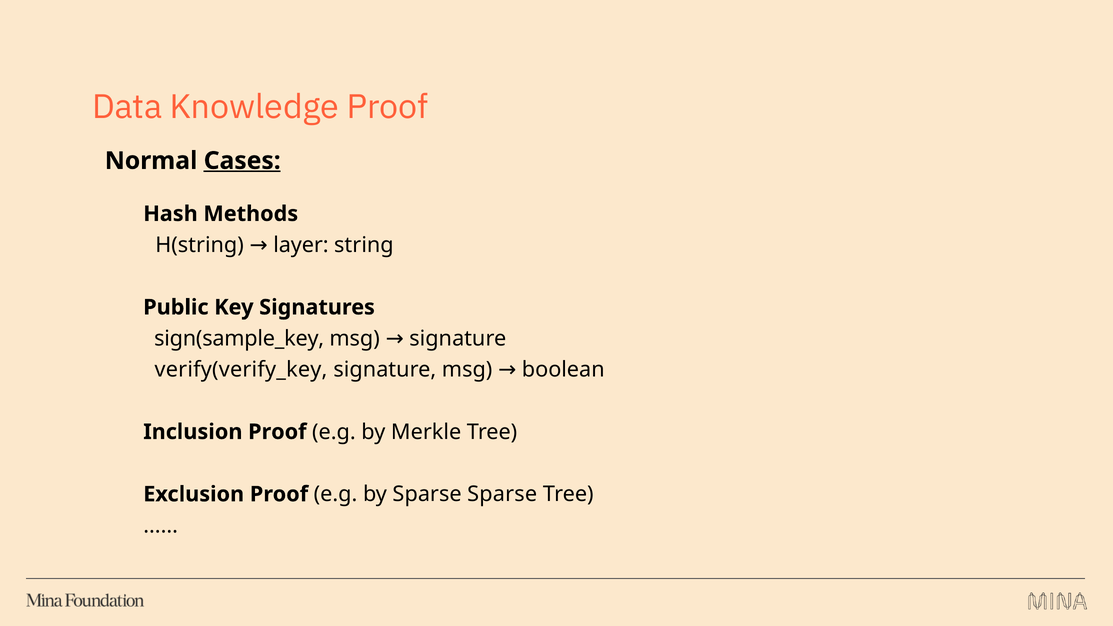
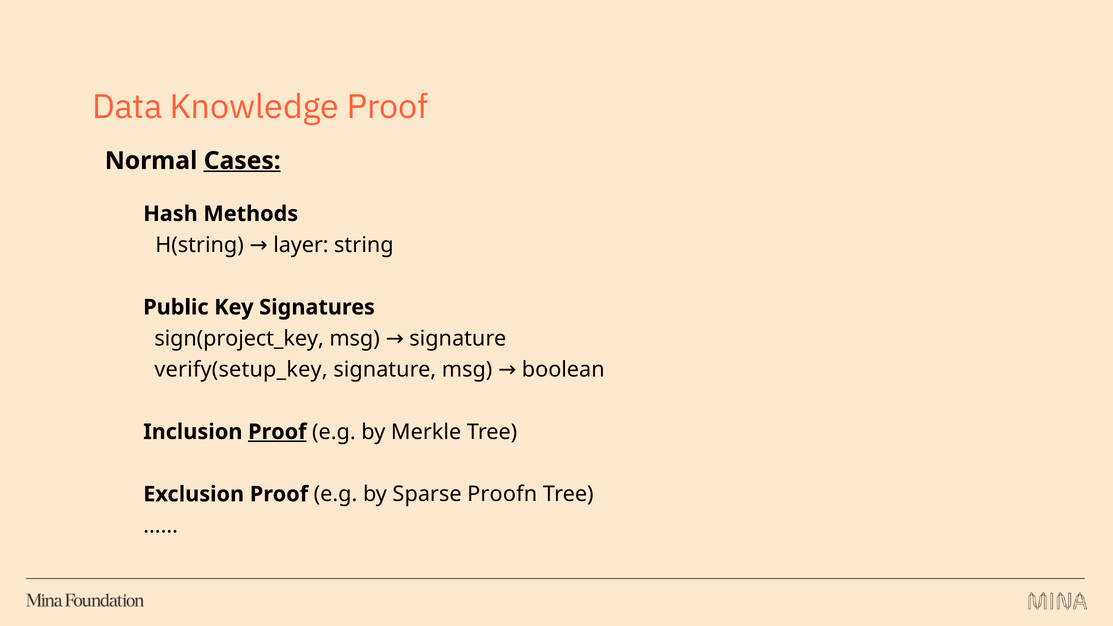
sign(sample_key: sign(sample_key -> sign(project_key (239, 339)
verify(verify_key: verify(verify_key -> verify(setup_key (241, 370)
Proof underline: none -> present (277, 432)
Sparse Sparse: Sparse -> Proofn (502, 494)
